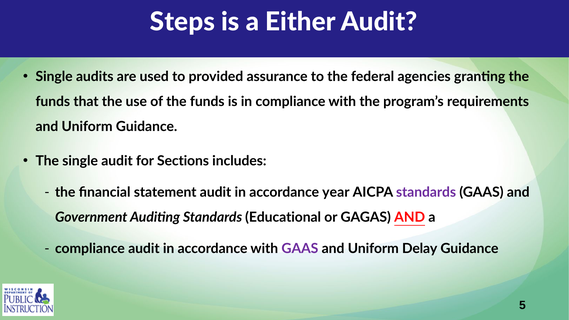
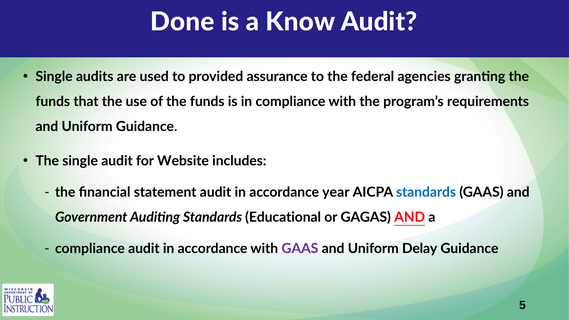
Steps: Steps -> Done (182, 22)
Either: Either -> Know (300, 22)
Sections: Sections -> Website (183, 161)
standards colour: purple -> blue (426, 192)
